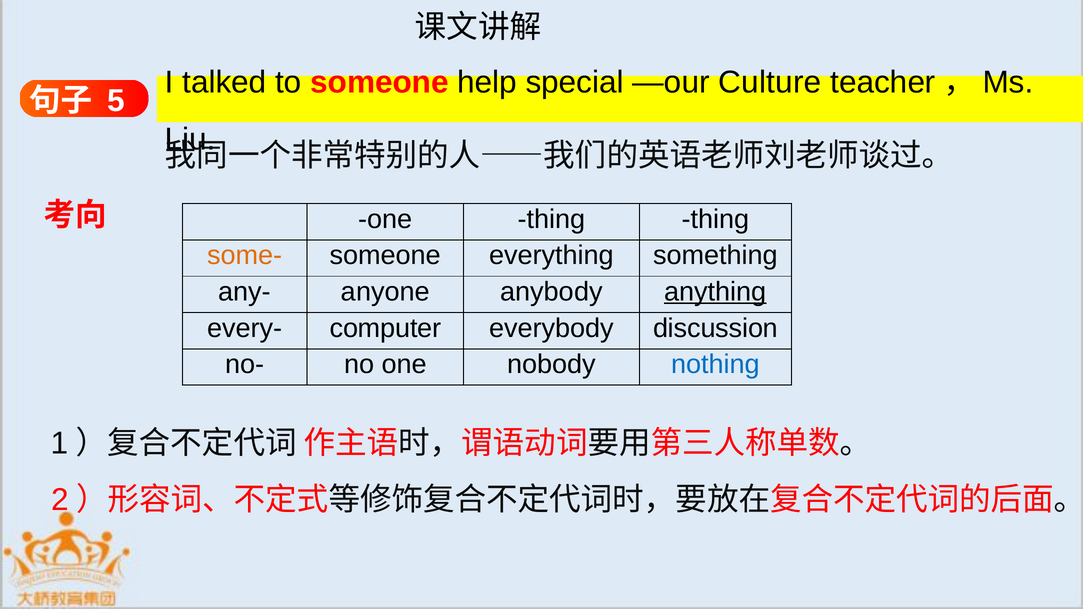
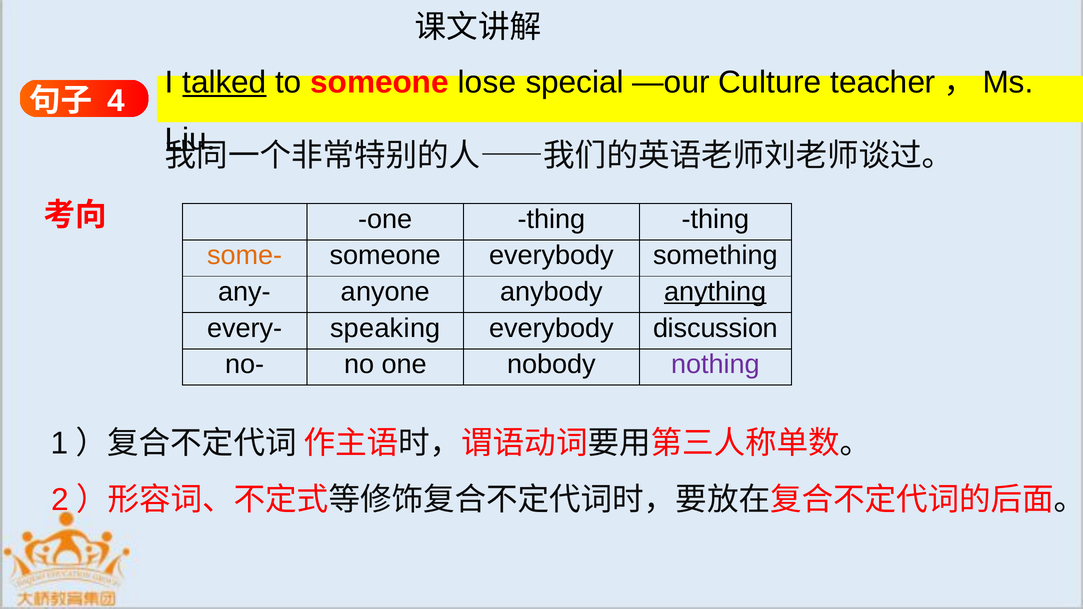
talked underline: none -> present (224, 82)
help: help -> lose (487, 82)
5: 5 -> 4 (116, 101)
someone everything: everything -> everybody (552, 256)
computer: computer -> speaking (385, 328)
nothing colour: blue -> purple (715, 365)
